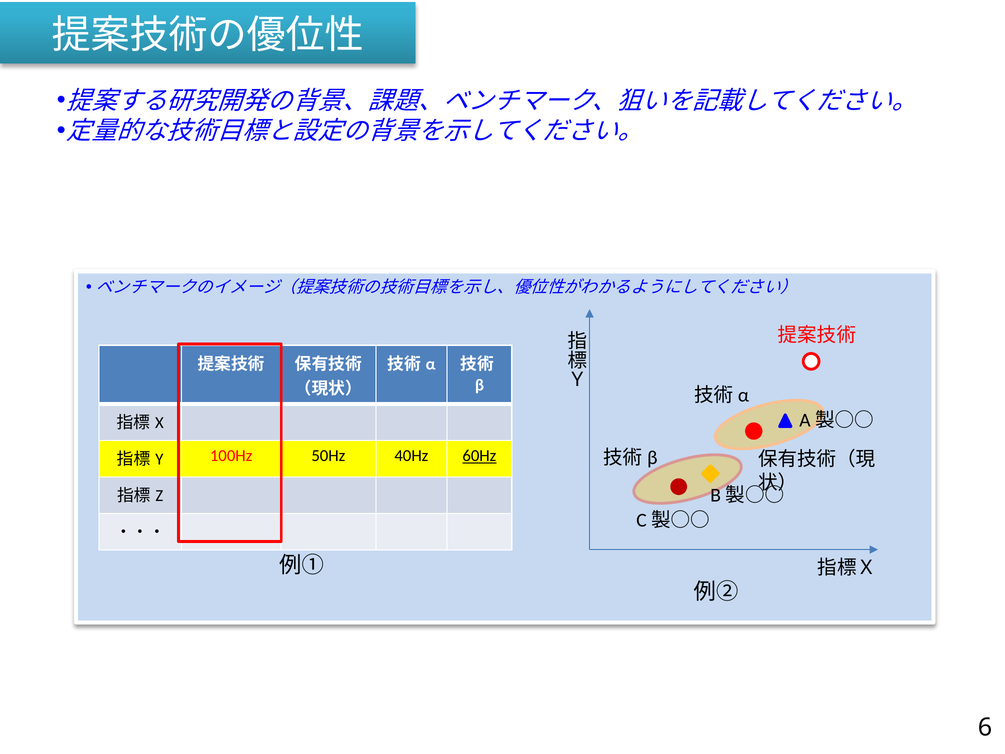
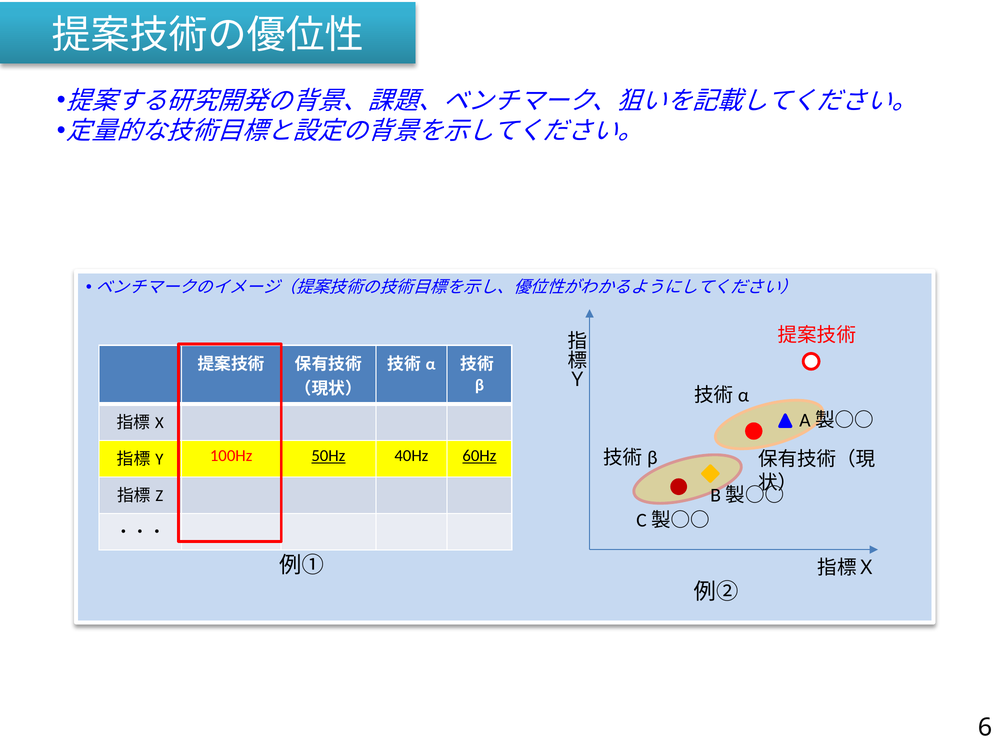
50Hz underline: none -> present (328, 456)
